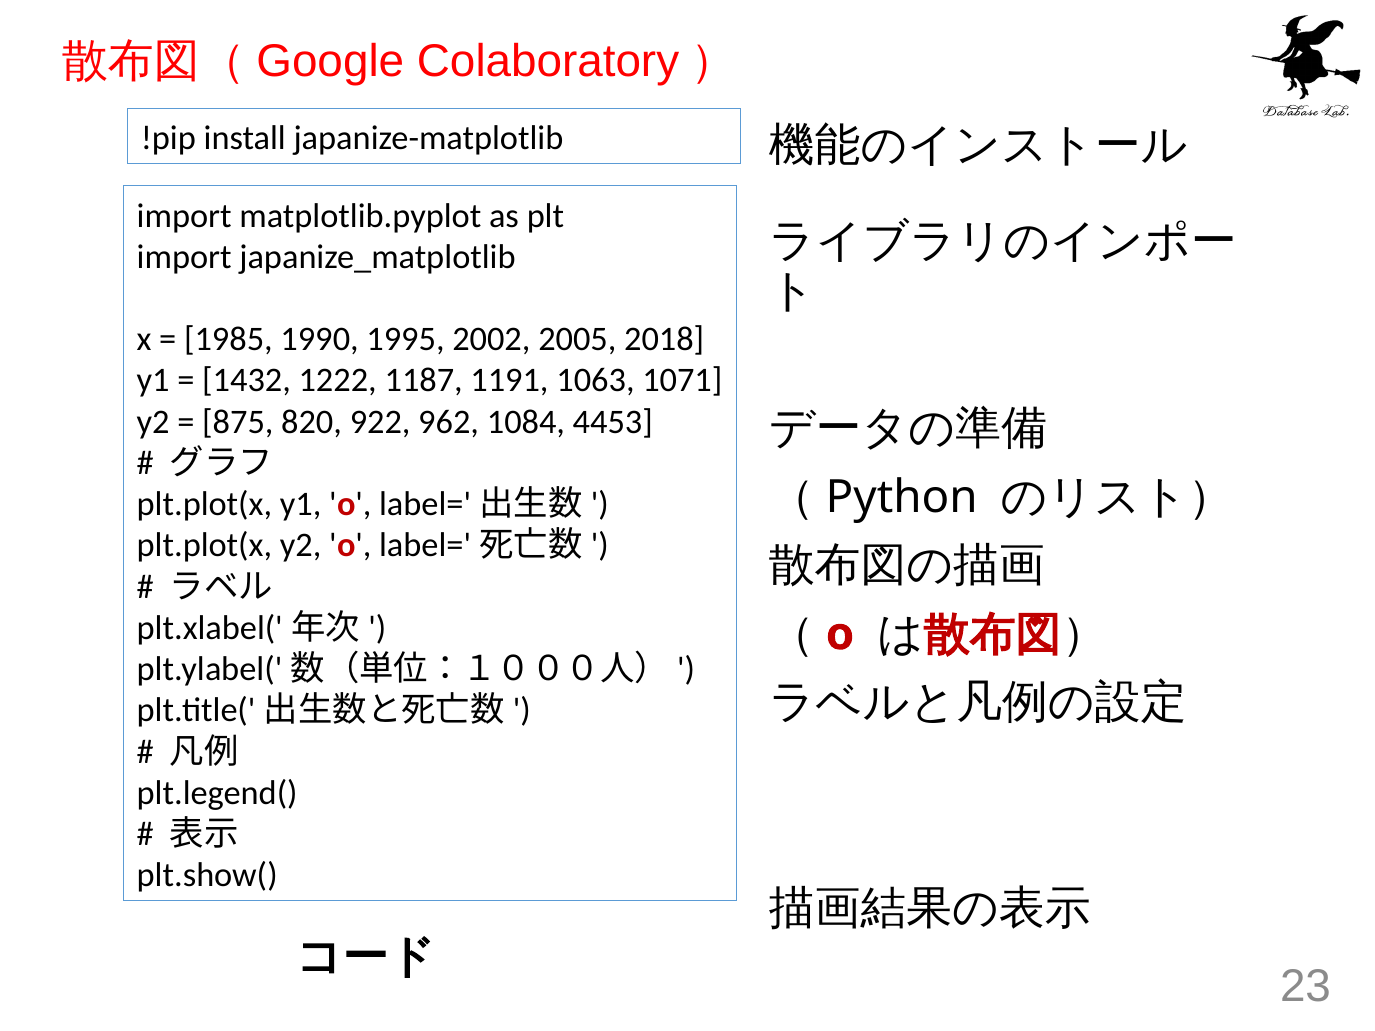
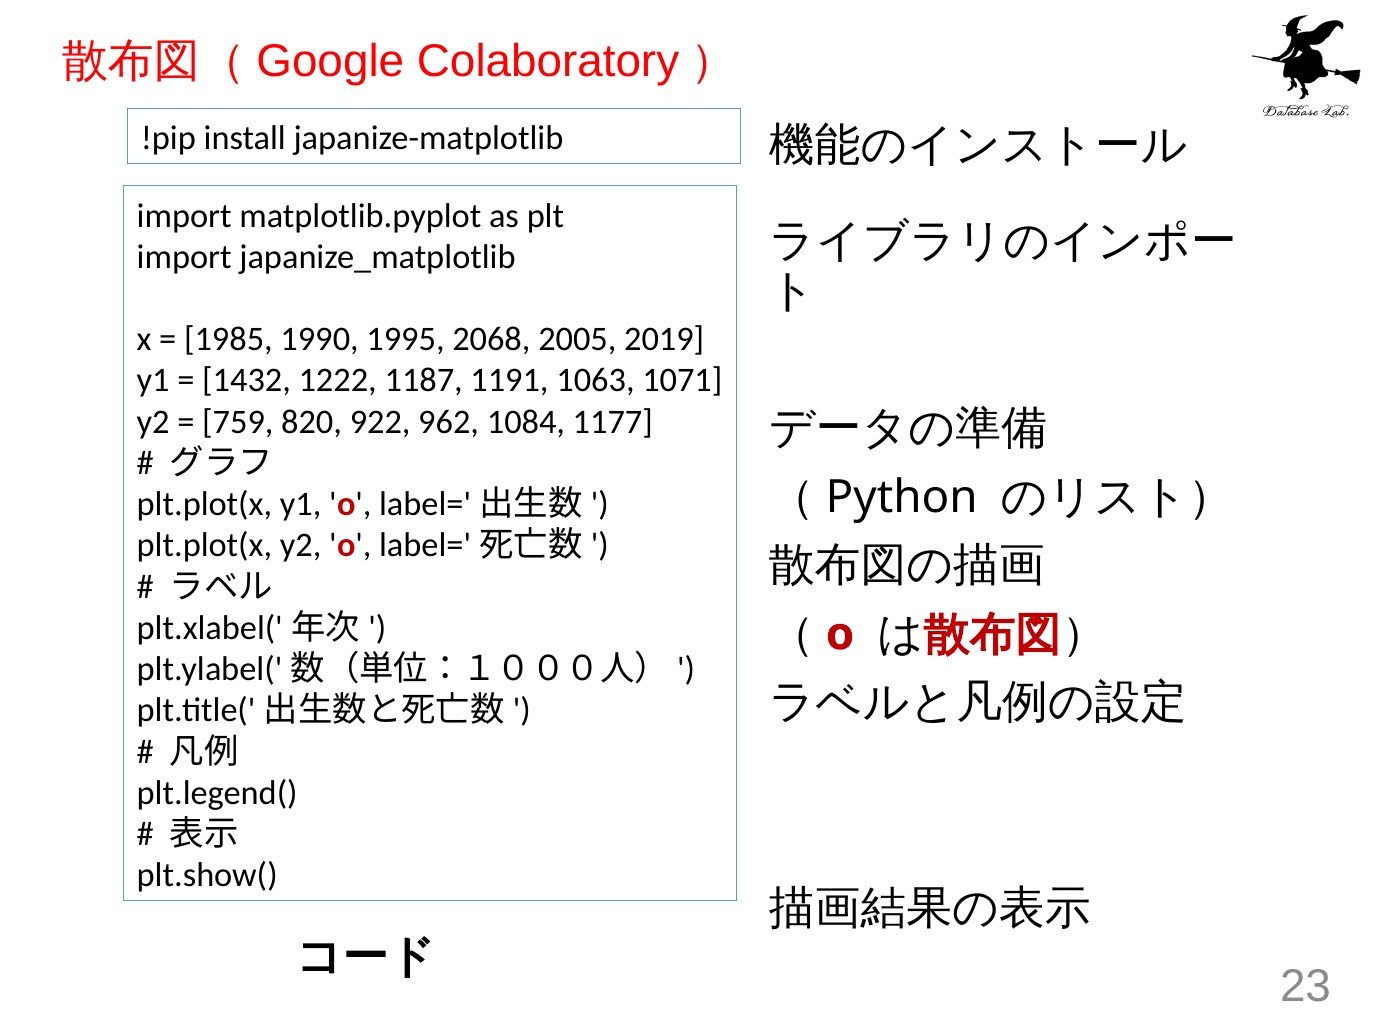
2002: 2002 -> 2068 (491, 339)
2018: 2018 -> 2019 (664, 339)
875: 875 -> 759 (238, 422)
4453: 4453 -> 1177 (613, 422)
